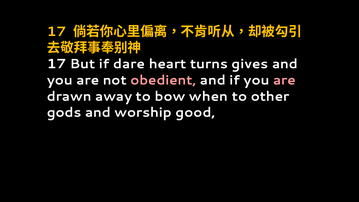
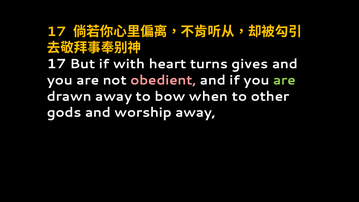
dare: dare -> with (129, 64)
are colour: pink -> light green (284, 80)
worship good: good -> away (195, 112)
